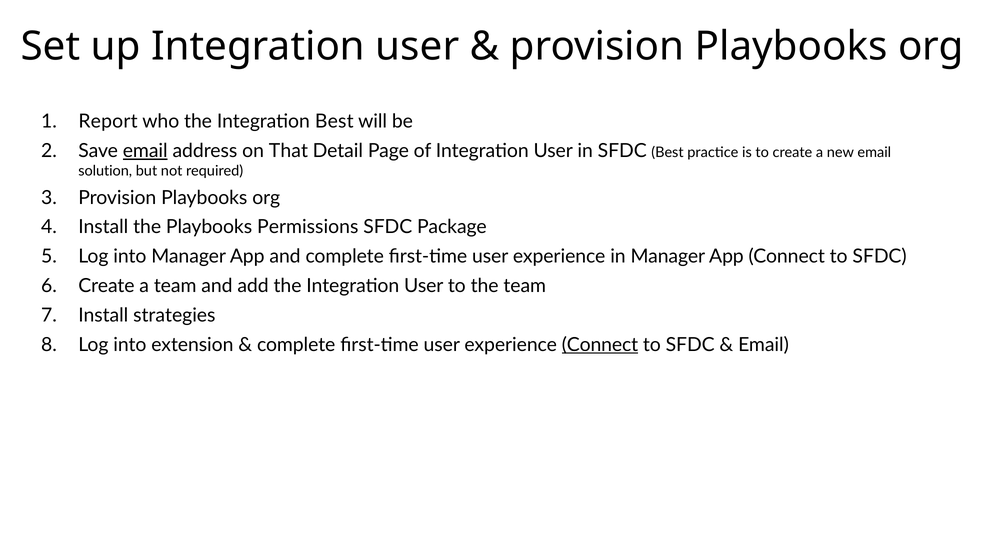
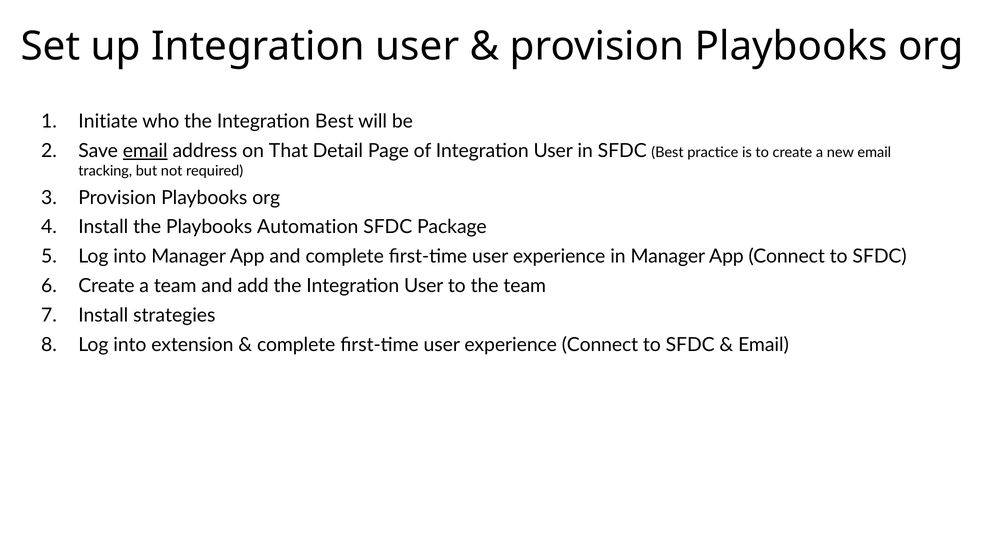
Report: Report -> Initiate (108, 122)
solution: solution -> tracking (105, 171)
Permissions: Permissions -> Automation (308, 227)
Connect underline: present -> none (600, 345)
